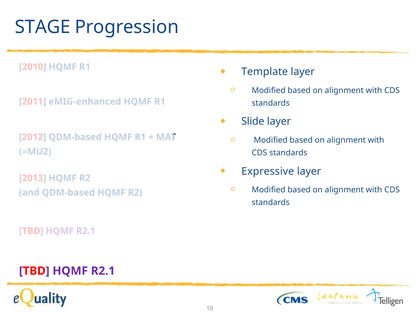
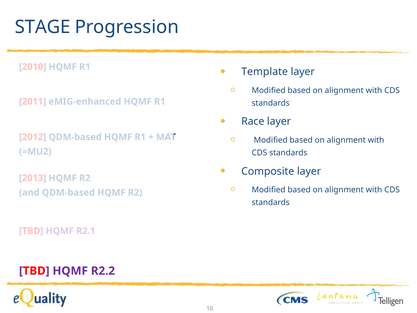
Slide: Slide -> Race (253, 121)
Expressive: Expressive -> Composite (268, 171)
R2.1: R2.1 -> R2.2 (103, 271)
